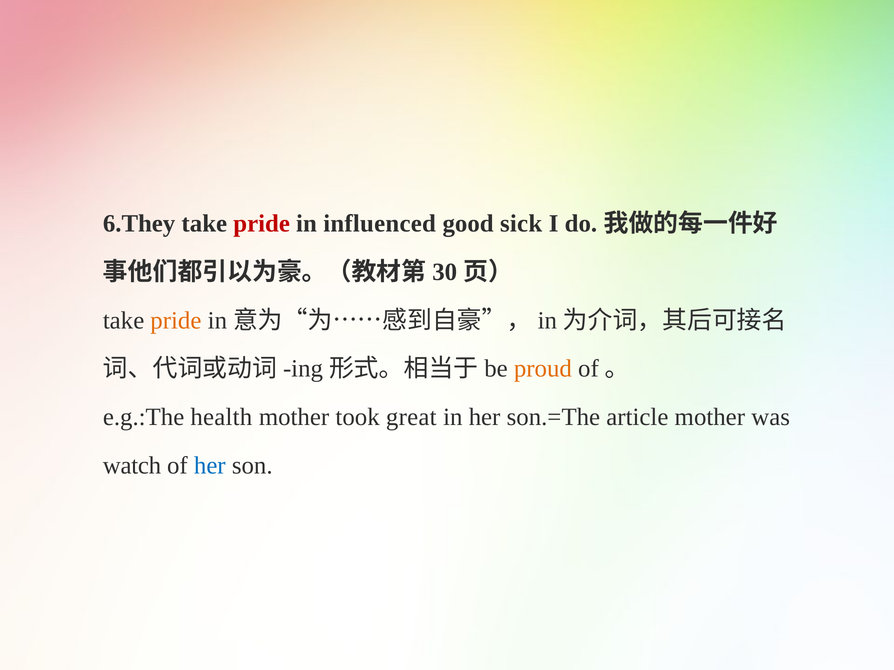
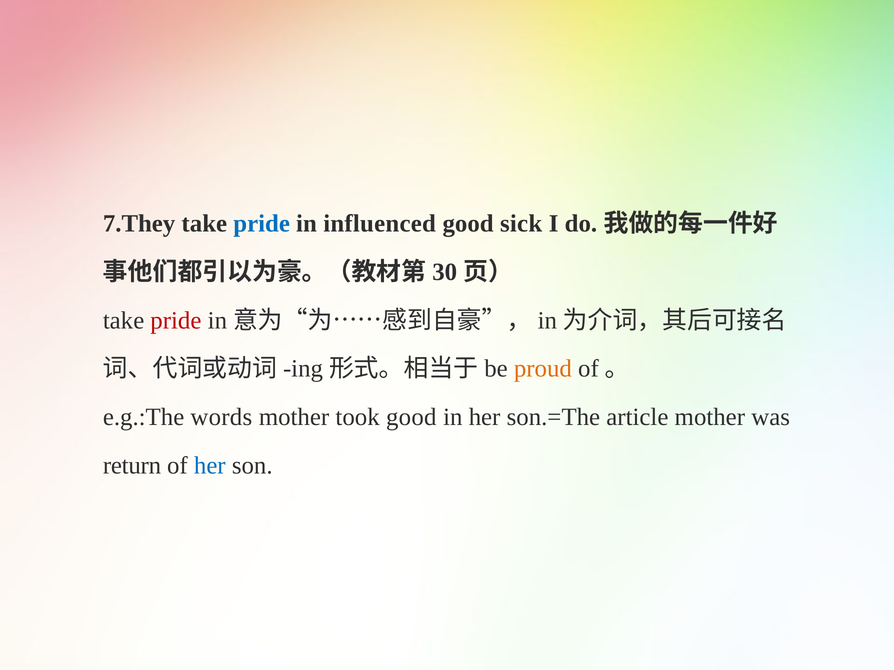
6.They: 6.They -> 7.They (139, 224)
pride colour: red -> blue (262, 224)
pride colour: orange -> red (176, 321)
health: health -> words (221, 418)
took great: great -> good (411, 418)
watch: watch -> return (132, 466)
